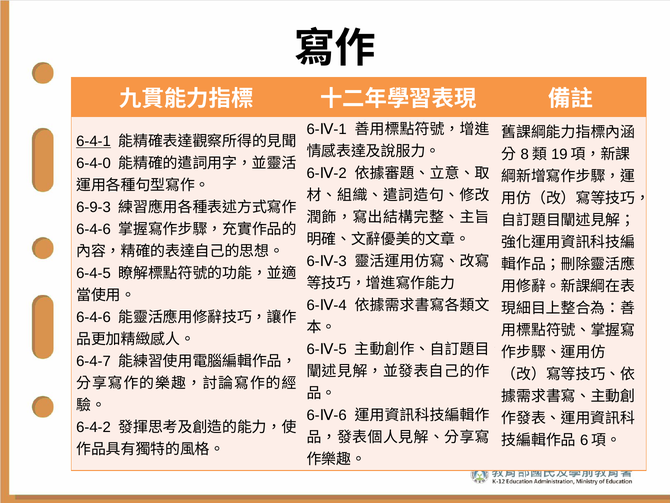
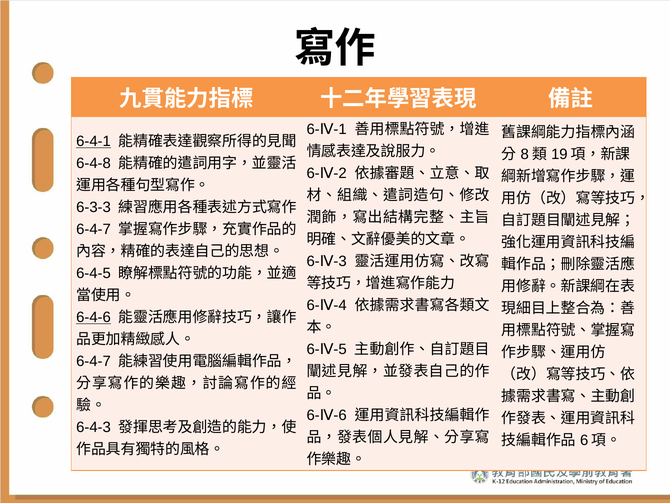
6-4-0: 6-4-0 -> 6-4-8 (94, 163)
6-9-3: 6-9-3 -> 6-3-3 (94, 207)
6-4-6: 6-4-6 -> 6-4-7 (94, 229)
6-4-6 underline: none -> present (94, 317)
6-4-2: 6-4-2 -> 6-4-3 (94, 427)
